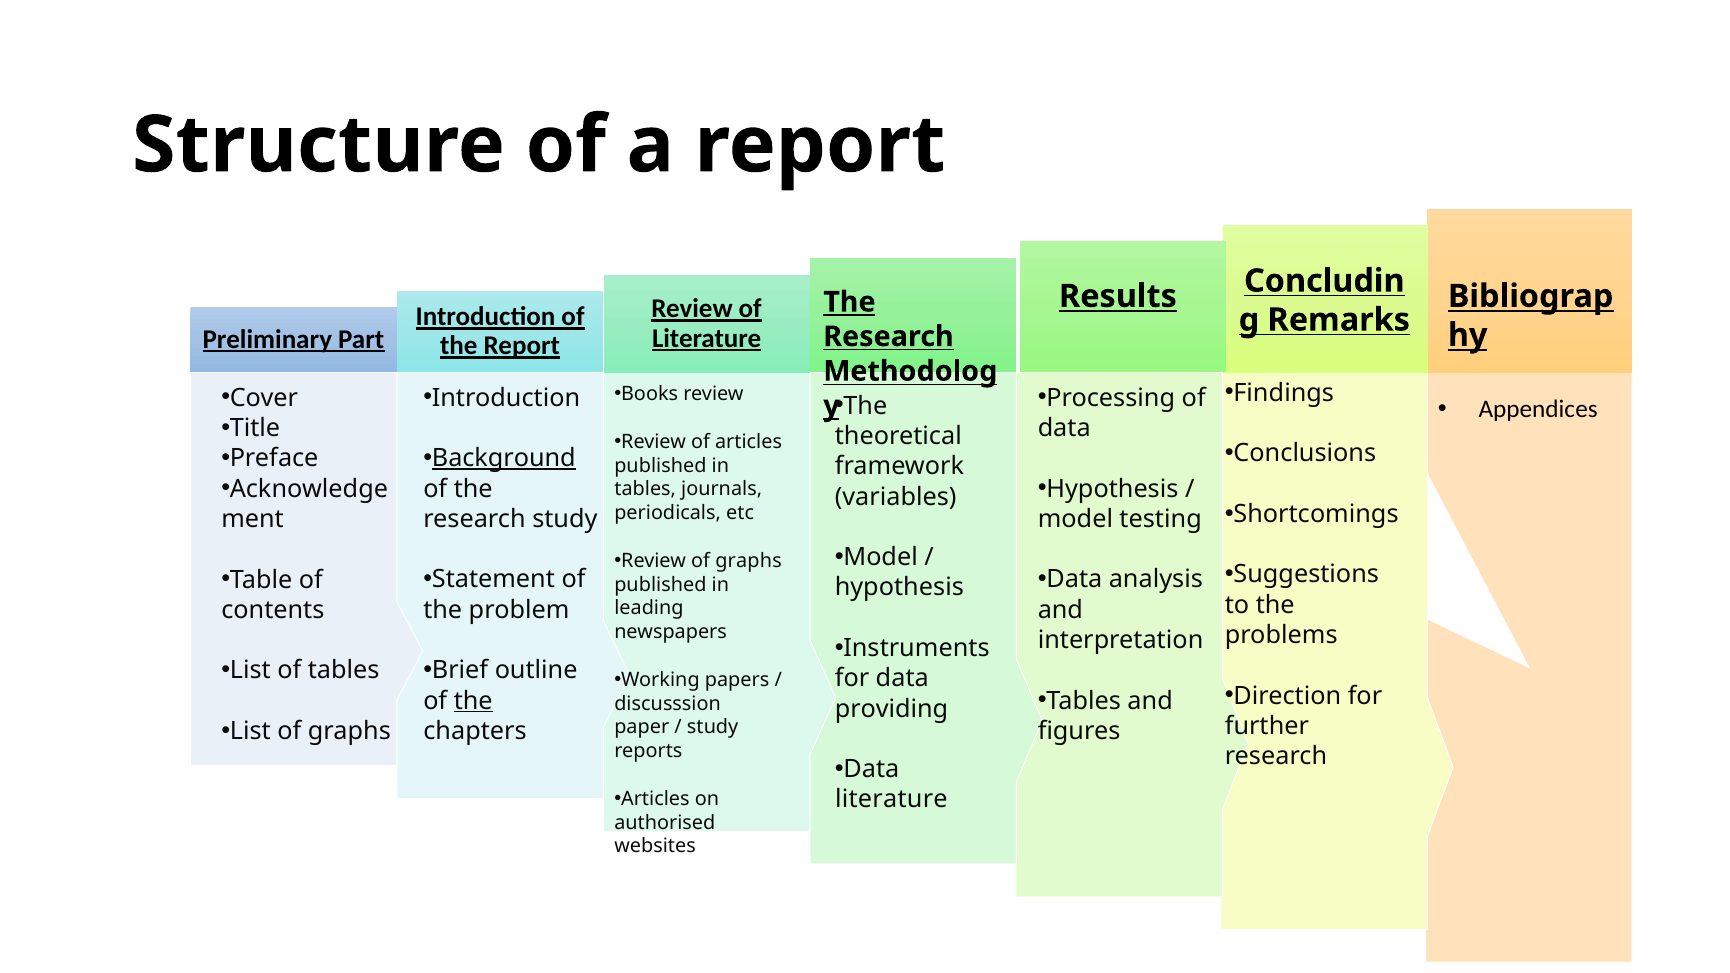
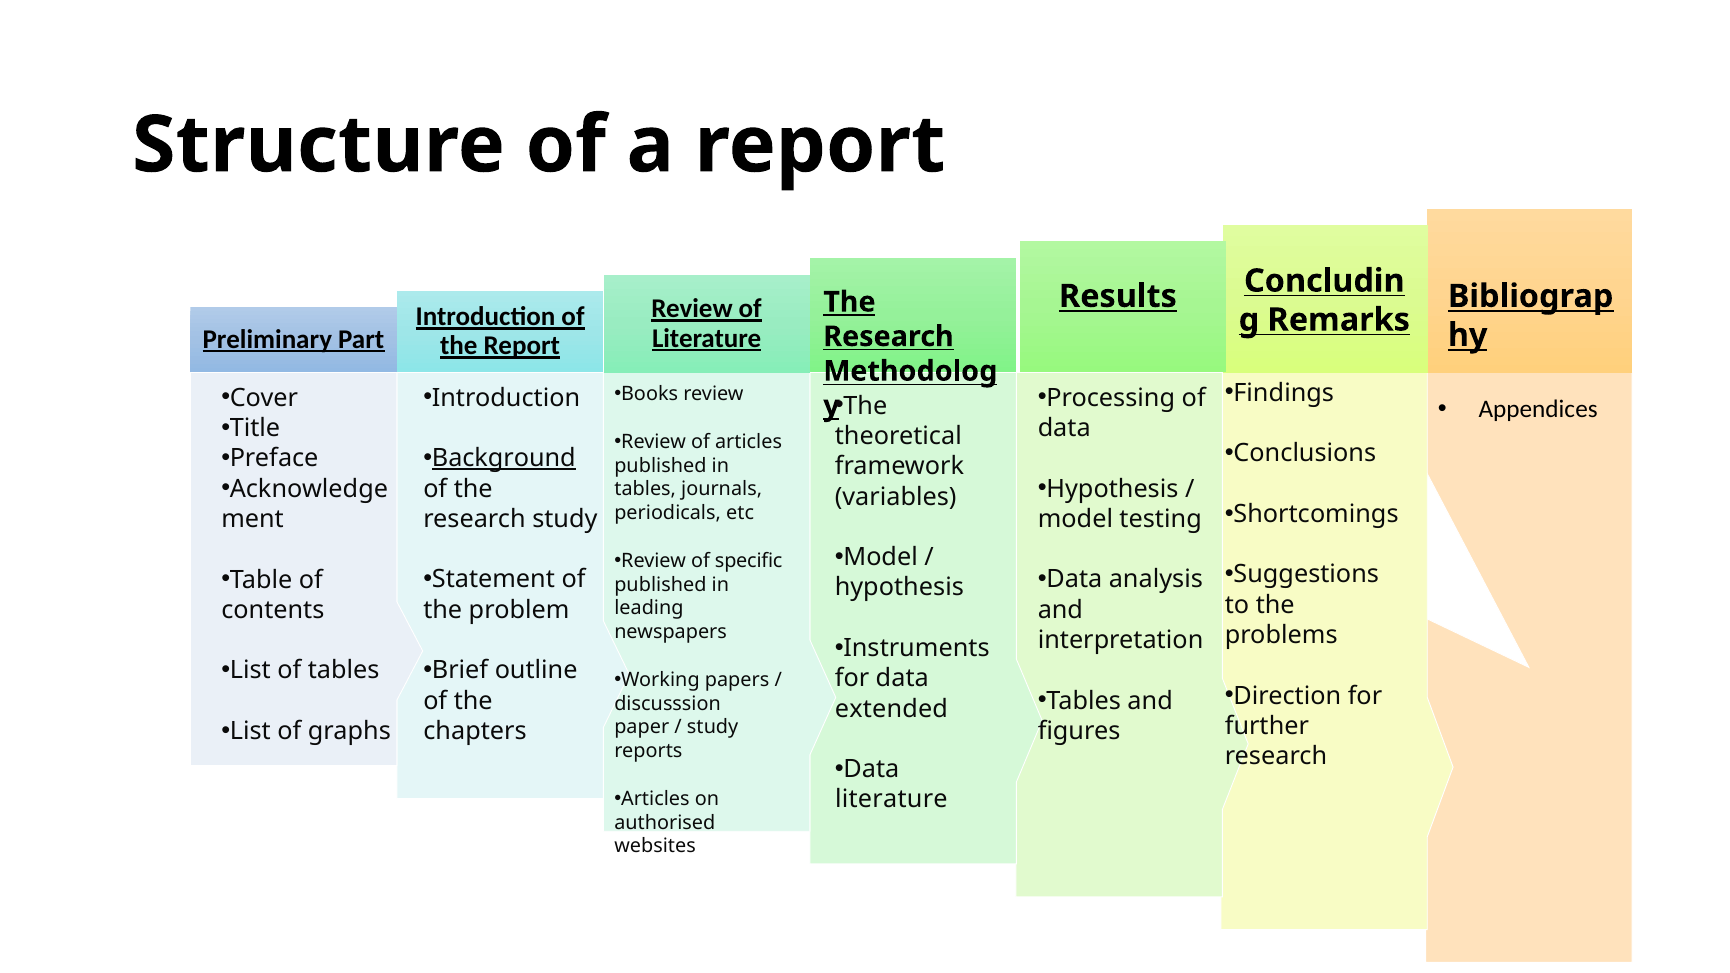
Review of graphs: graphs -> specific (749, 561)
the underline: present -> none (473, 701)
providing: providing -> extended (891, 709)
